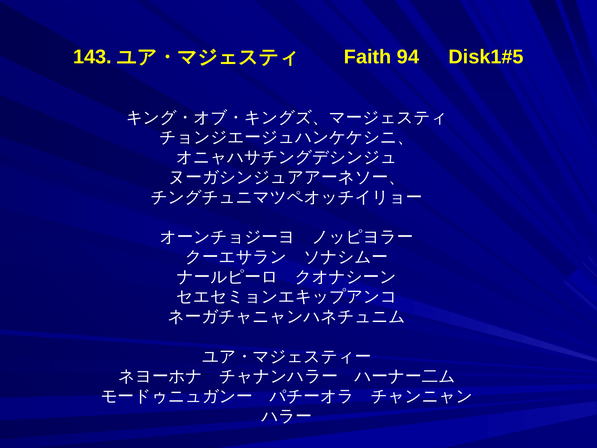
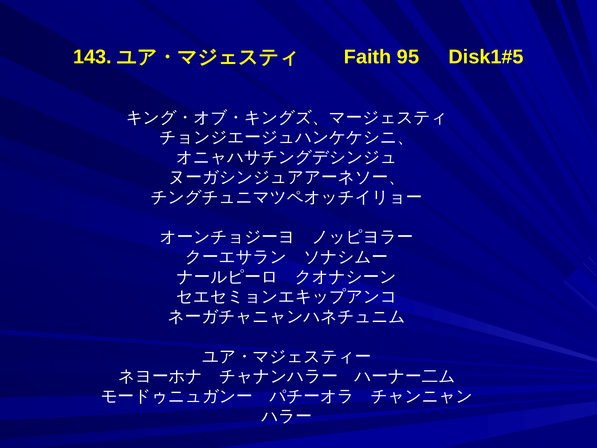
94: 94 -> 95 (408, 57)
